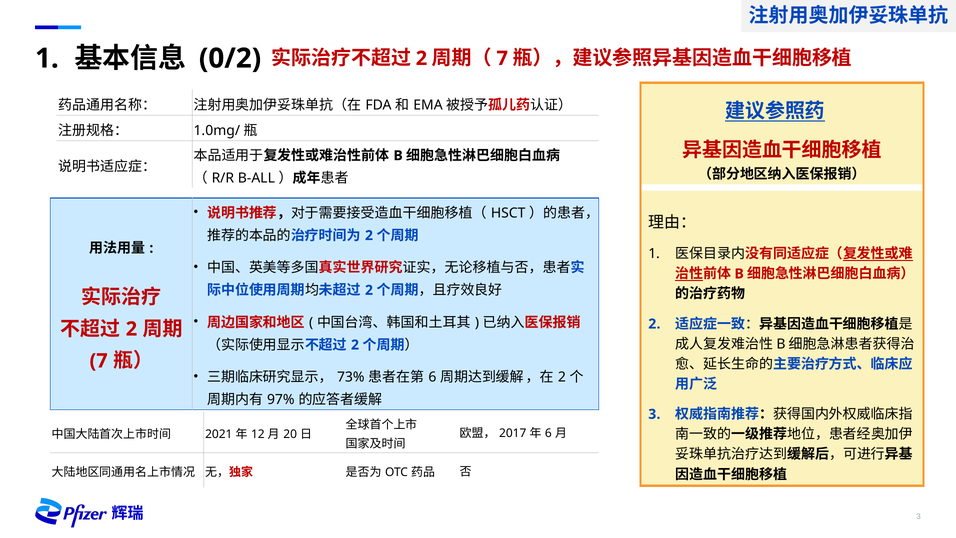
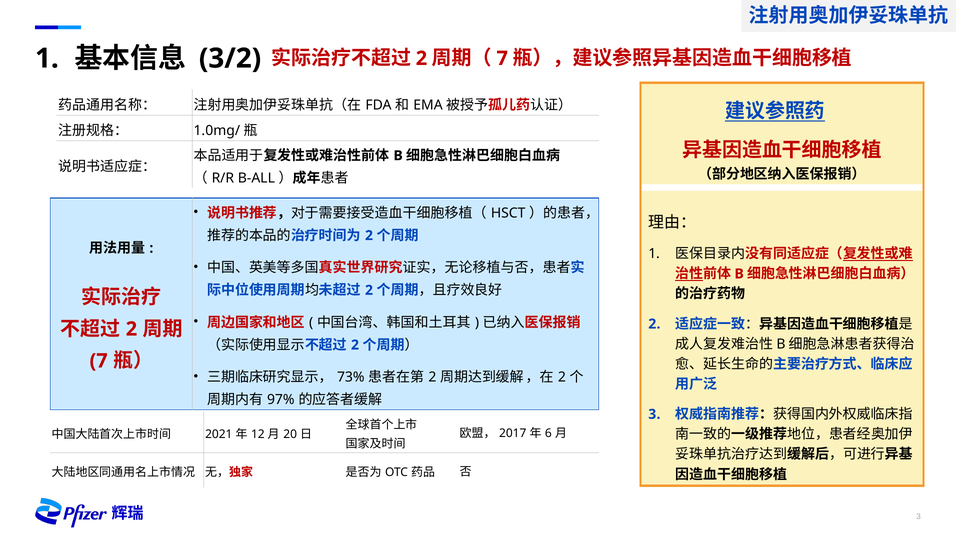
0/2: 0/2 -> 3/2 (230, 58)
6: 6 -> 2 (432, 377)
